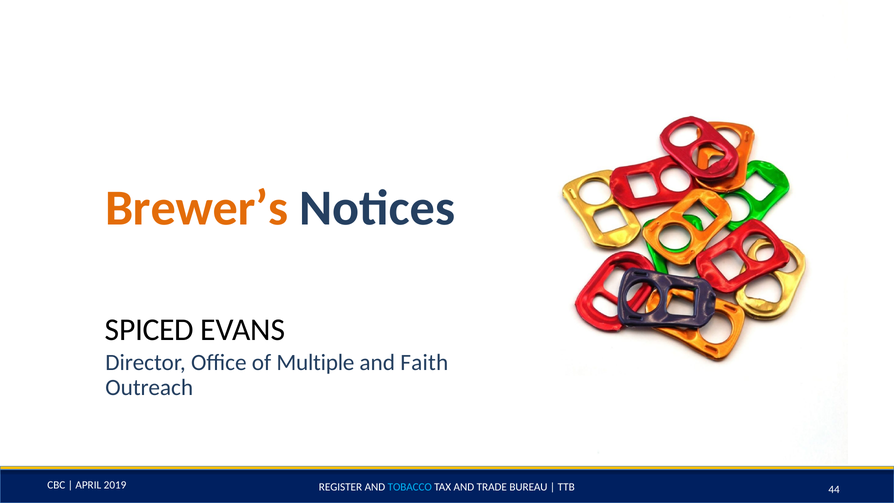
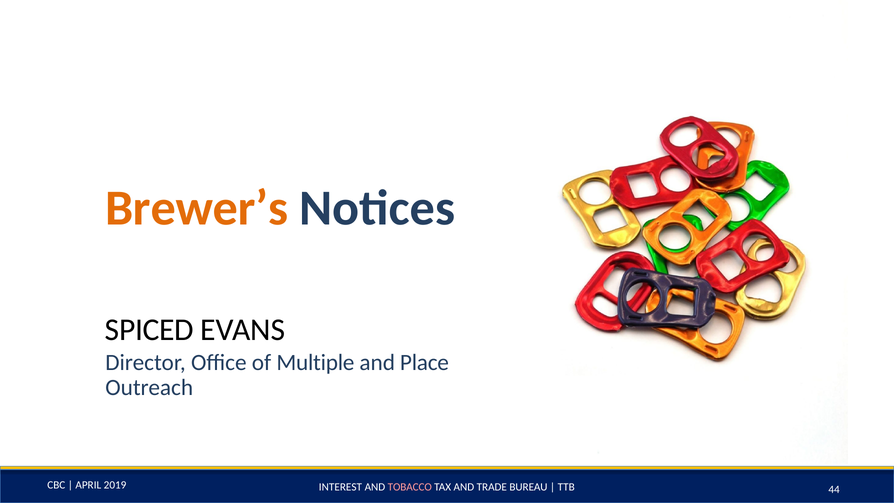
Faith: Faith -> Place (424, 363)
REGISTER: REGISTER -> INTEREST (340, 487)
TOBACCO colour: light blue -> pink (410, 487)
